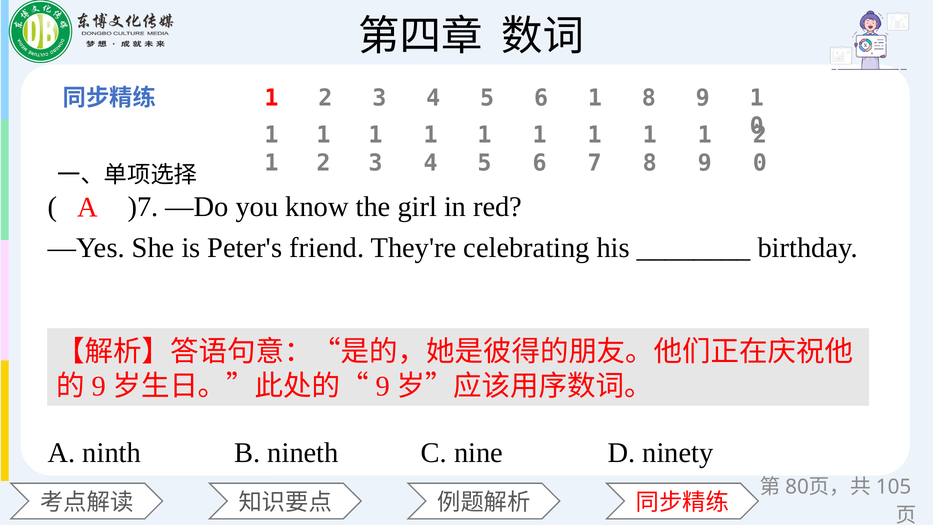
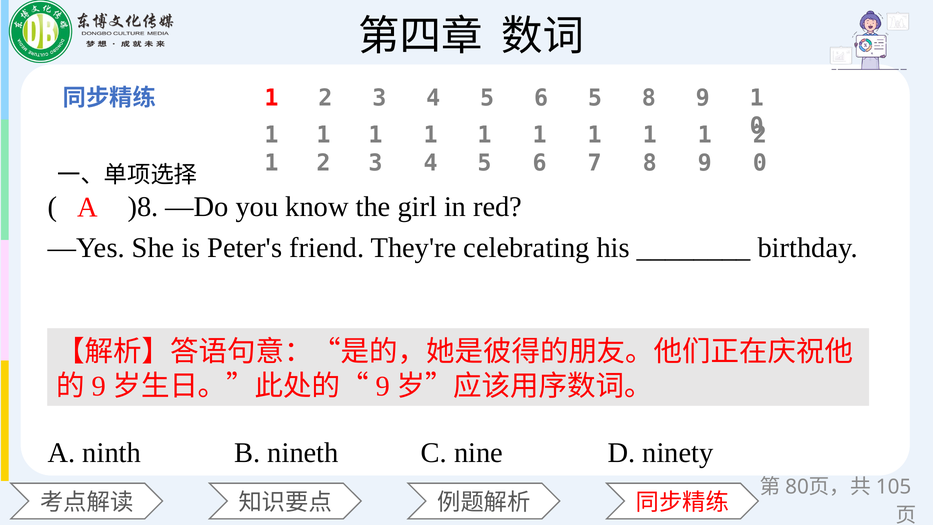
5 6 1: 1 -> 5 (595, 98)
)7: )7 -> )8 (143, 207)
